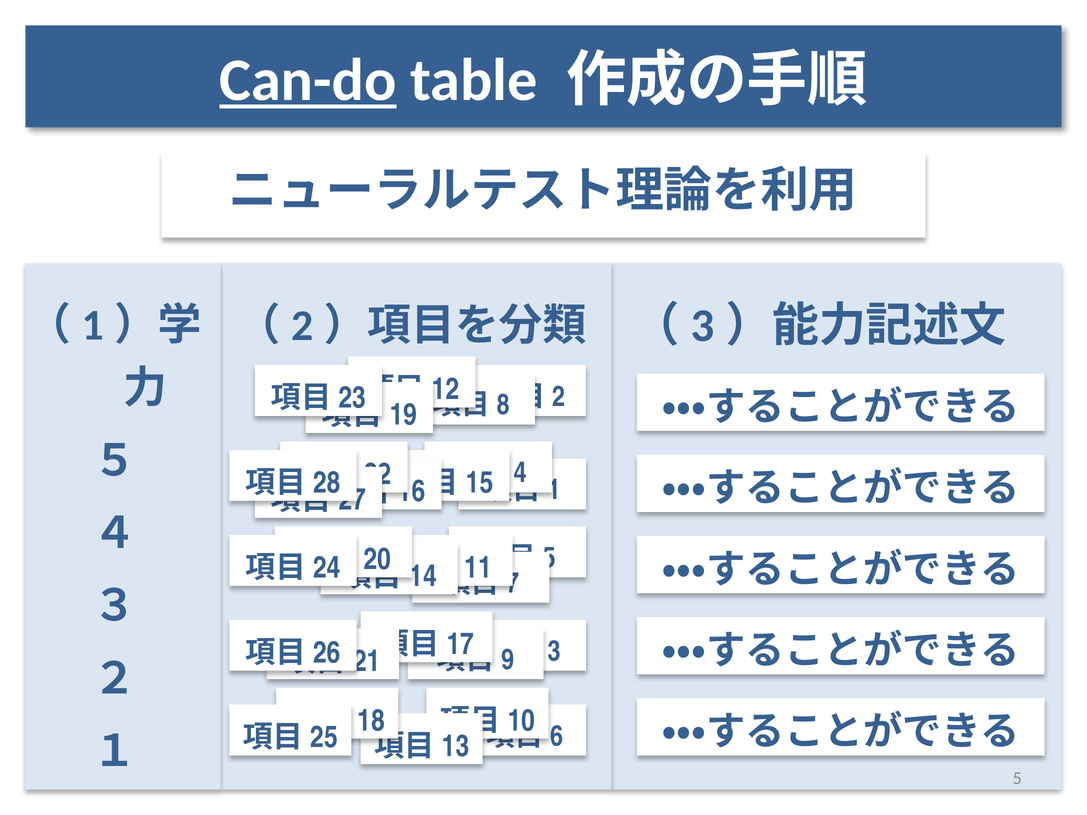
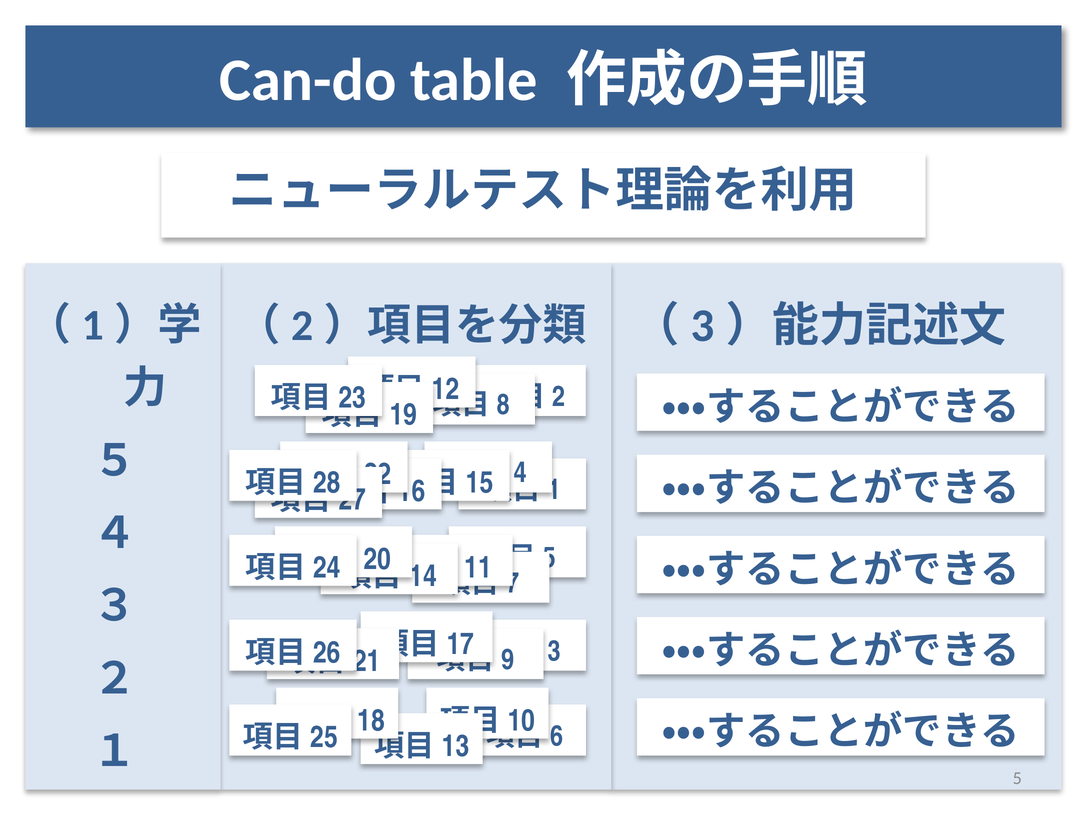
Can-do underline: present -> none (308, 81)
